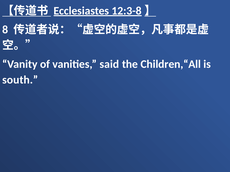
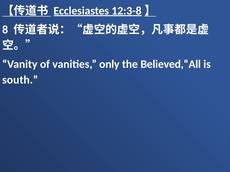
said: said -> only (109, 64)
Children,“All: Children,“All -> Believed,“All (171, 64)
